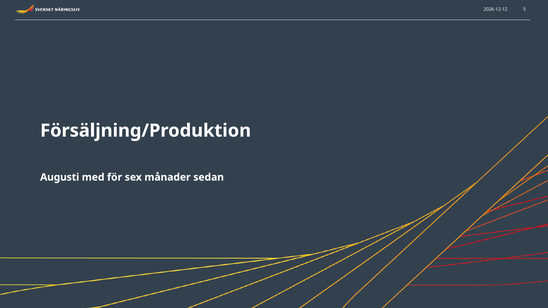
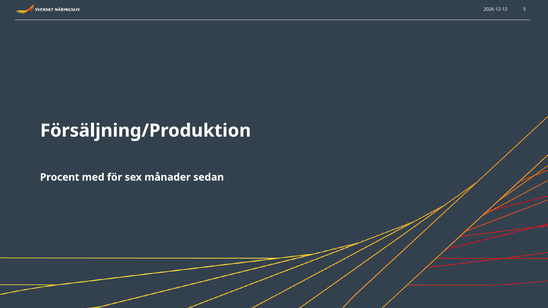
Augusti: Augusti -> Procent (60, 177)
